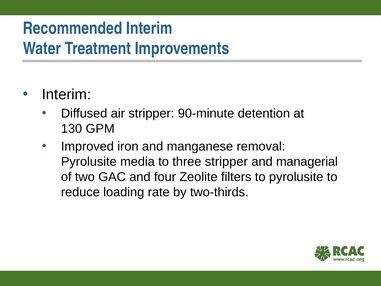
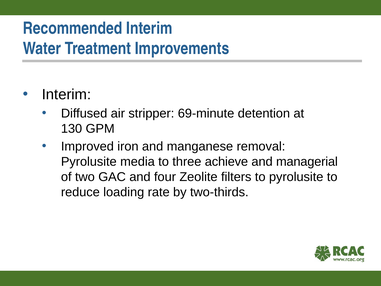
90-minute: 90-minute -> 69-minute (206, 113)
three stripper: stripper -> achieve (226, 162)
